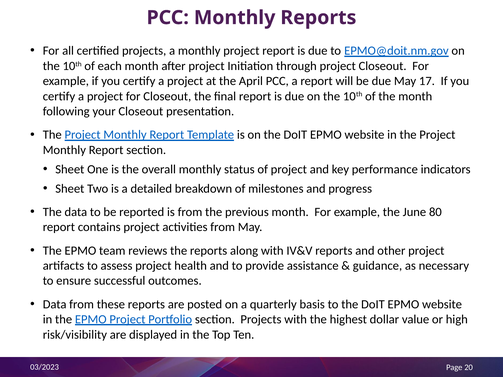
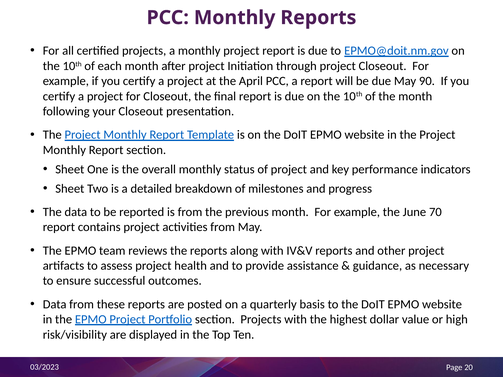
17: 17 -> 90 (427, 81)
80: 80 -> 70 (435, 212)
